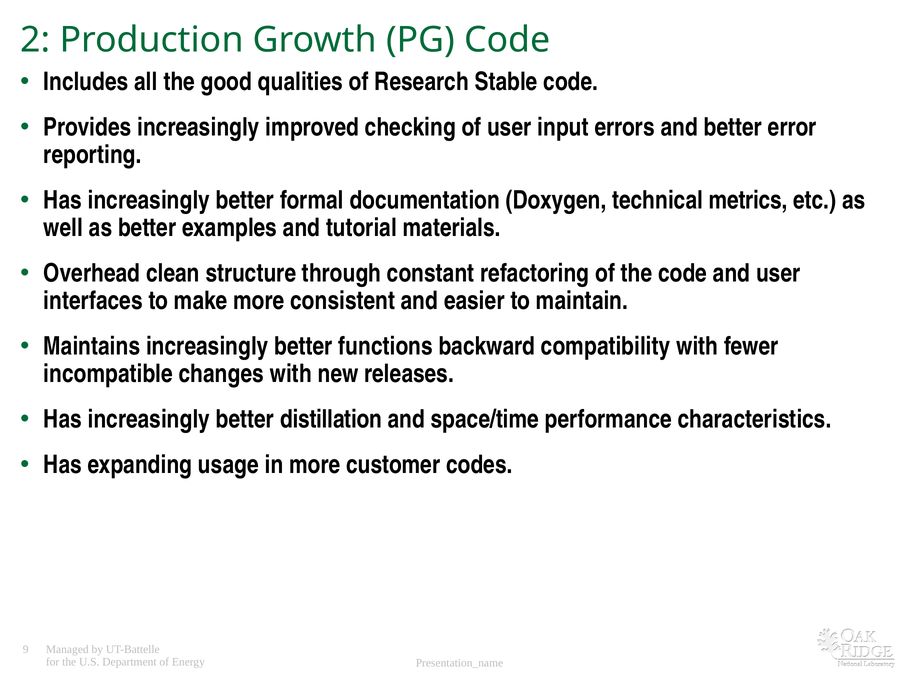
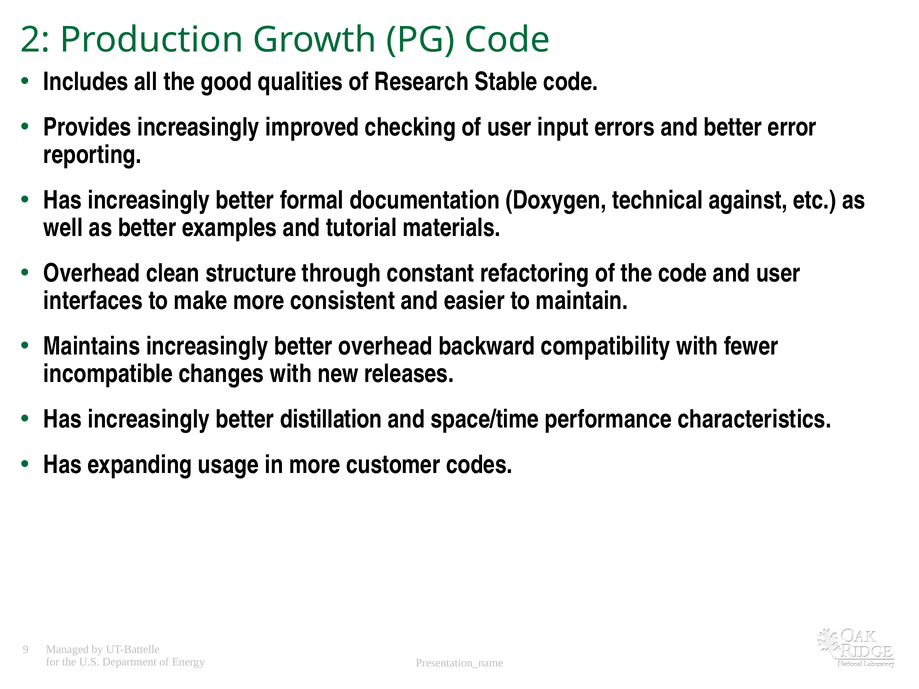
metrics: metrics -> against (748, 201)
better functions: functions -> overhead (386, 347)
